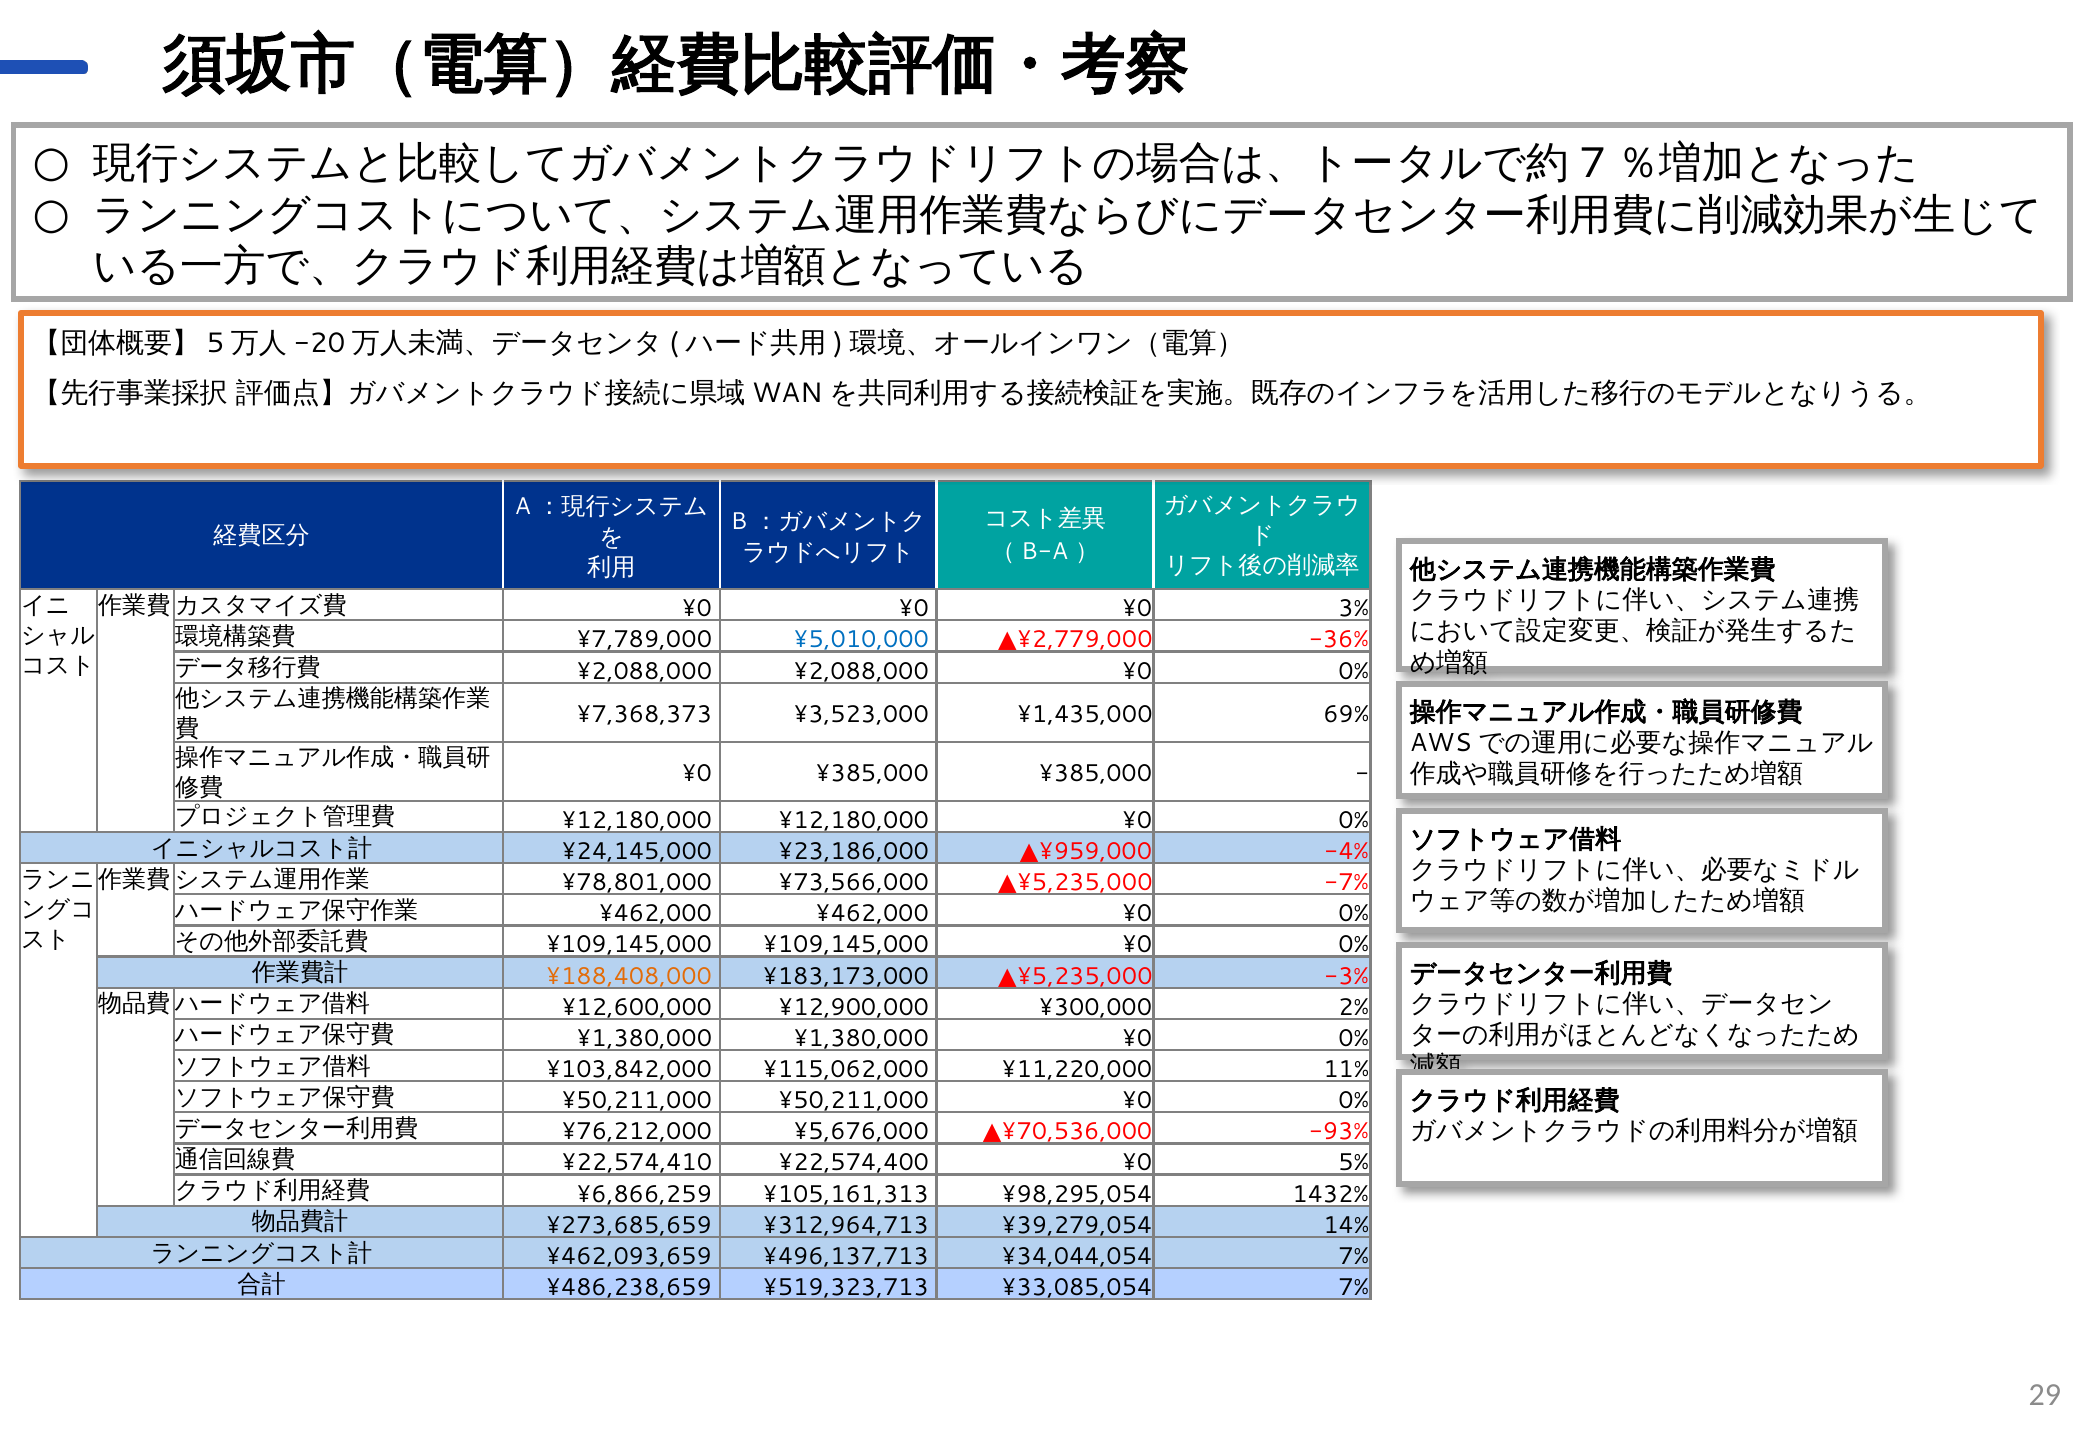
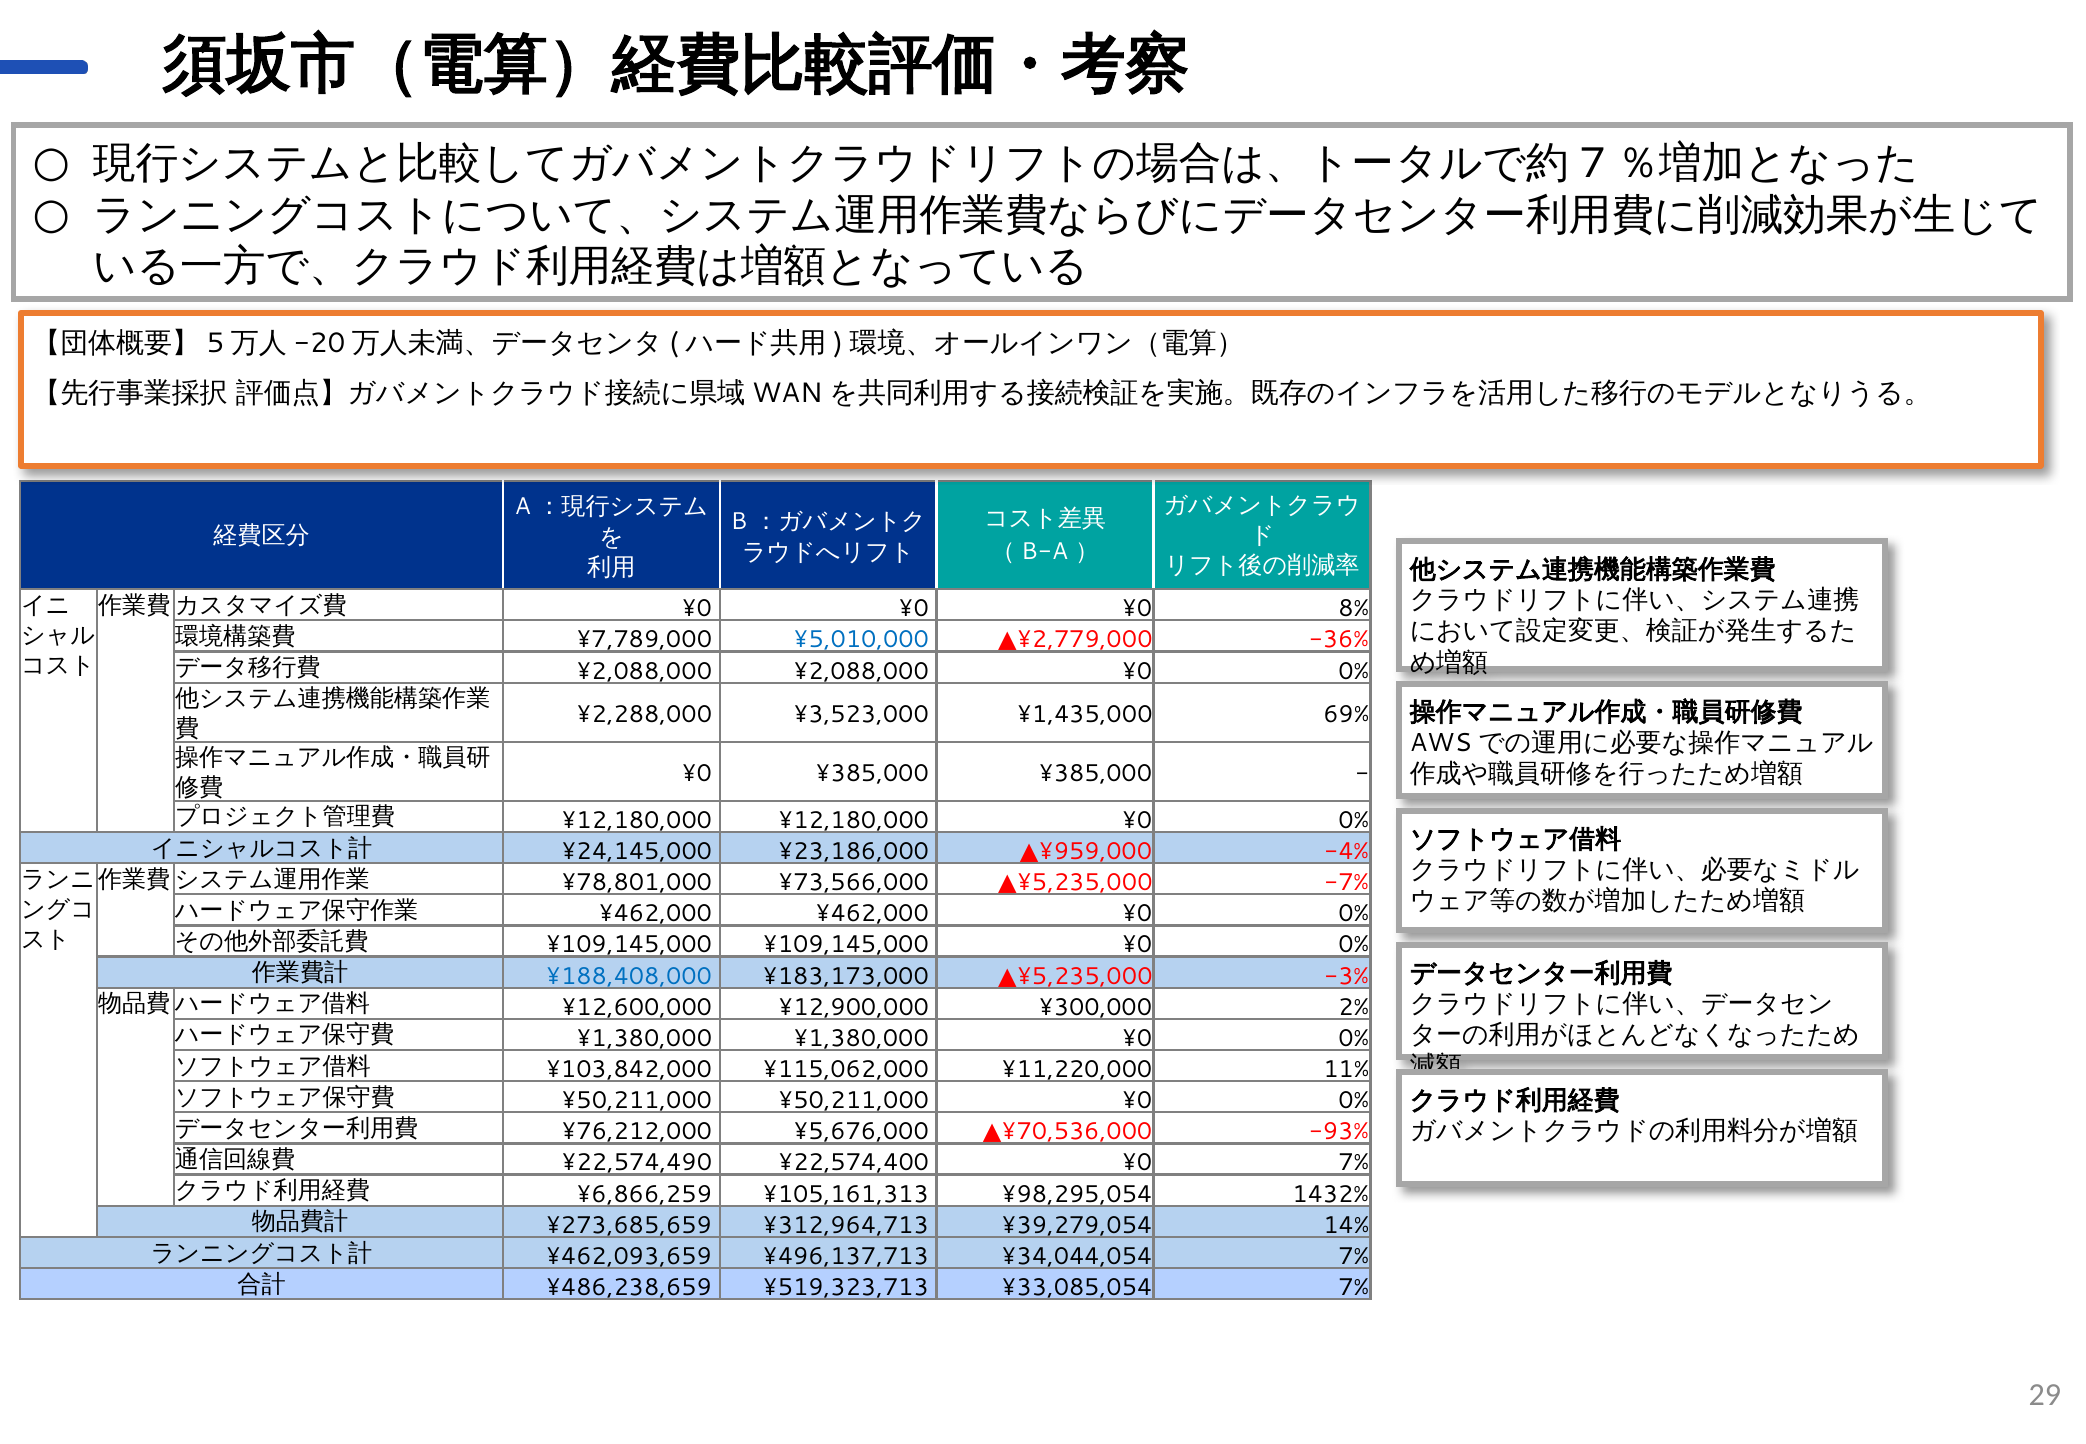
3%: 3% -> 8% (1354, 609)
¥7,368,373: ¥7,368,373 -> ¥2,288,000 (644, 714)
¥188,408,000 colour: orange -> blue (629, 976)
¥22,574,410: ¥22,574,410 -> ¥22,574,490 (637, 1163)
¥0 5%: 5% -> 7% (1354, 1163)
